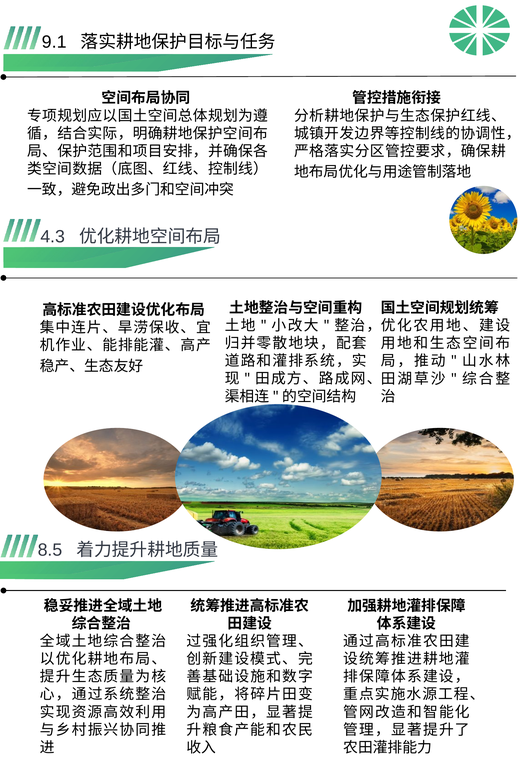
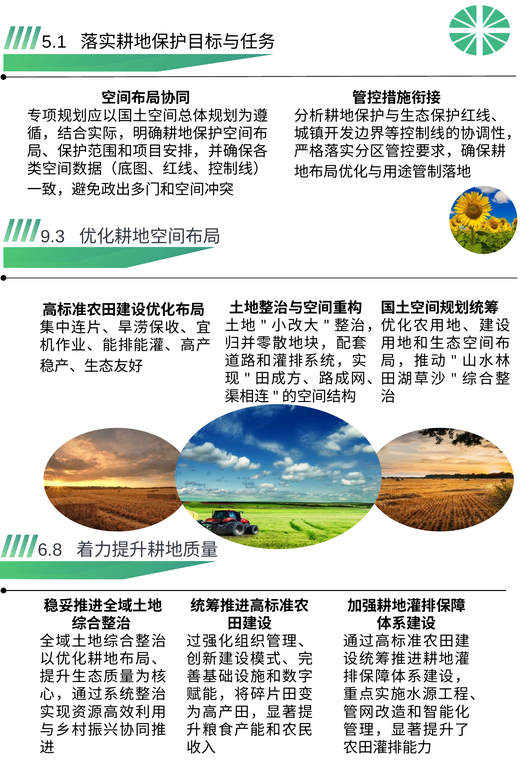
9.1: 9.1 -> 5.1 (54, 42)
4.3: 4.3 -> 9.3 (53, 237)
8.5: 8.5 -> 6.8 (50, 550)
